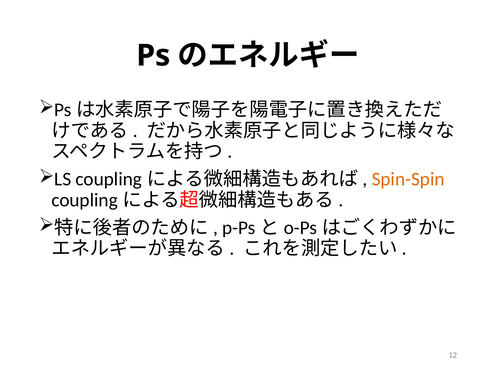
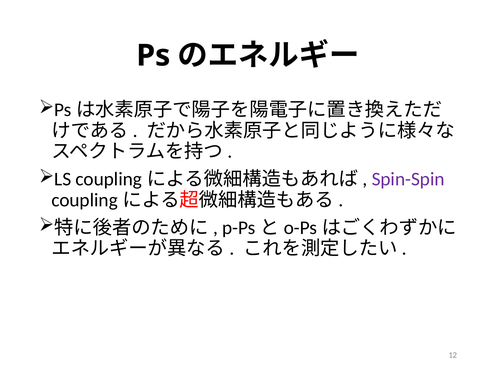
Spin-Spin colour: orange -> purple (408, 179)
